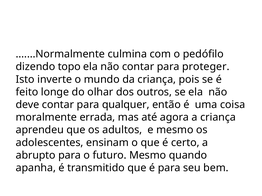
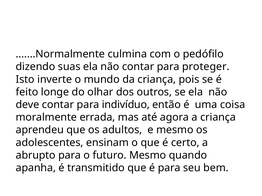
topo: topo -> suas (69, 67)
qualquer: qualquer -> indivíduo (126, 105)
